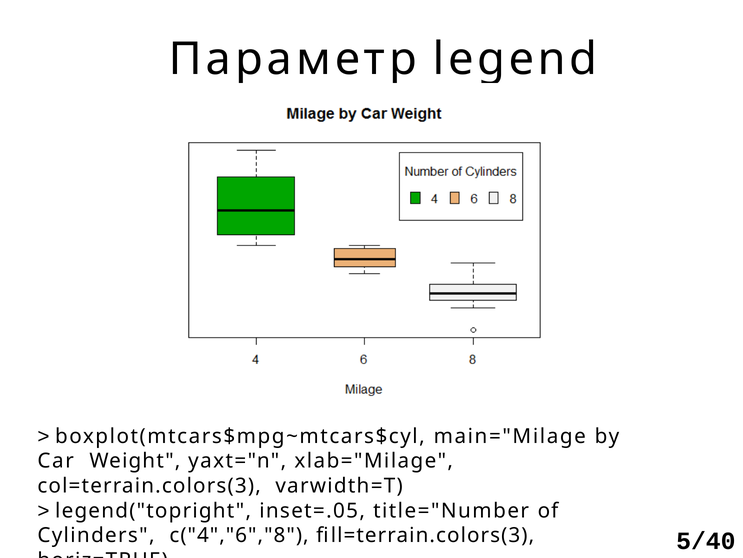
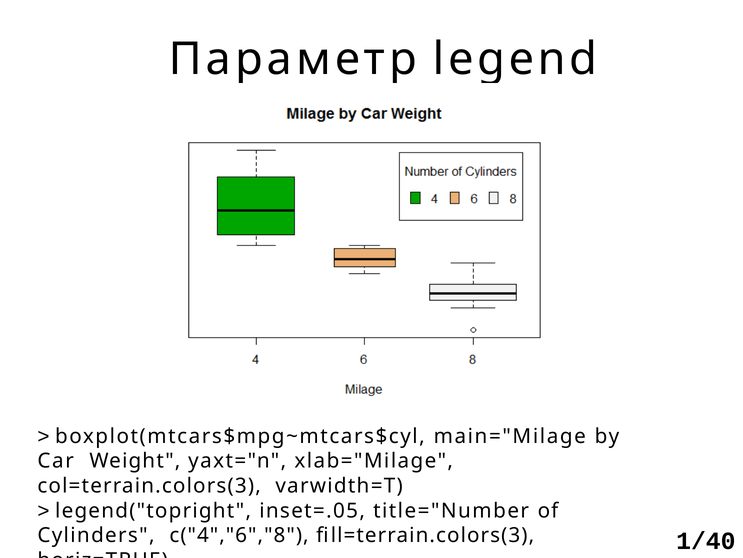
5/40: 5/40 -> 1/40 (706, 540)
